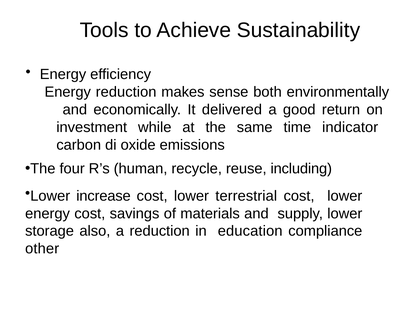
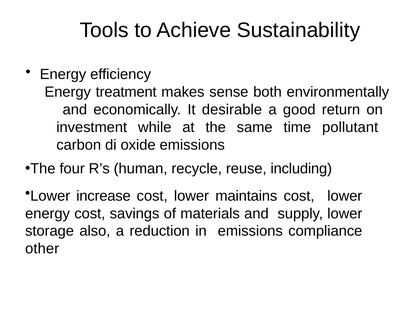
Energy reduction: reduction -> treatment (126, 92)
delivered: delivered -> desirable (232, 109)
indicator: indicator -> pollutant (350, 127)
terrestrial: terrestrial -> maintains (246, 196)
in education: education -> emissions (250, 231)
